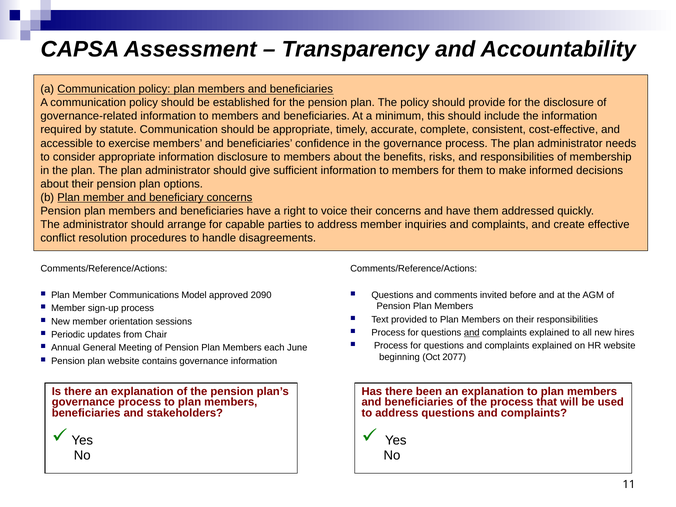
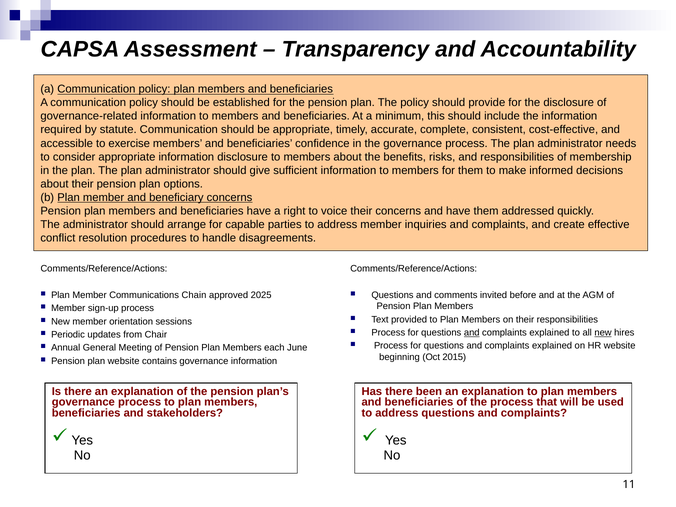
Model: Model -> Chain (194, 295)
2090: 2090 -> 2025 (261, 295)
new underline: none -> present (603, 333)
2077: 2077 -> 2015 (454, 357)
